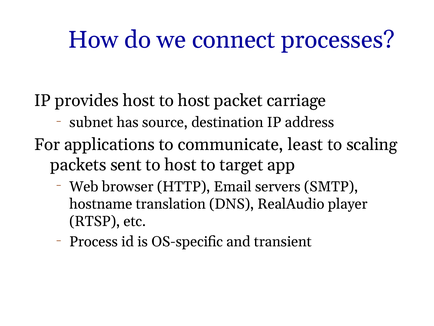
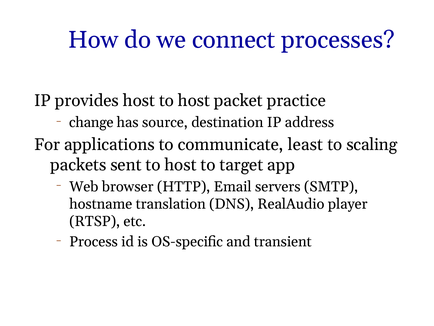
carriage: carriage -> practice (296, 101)
subnet: subnet -> change (91, 122)
